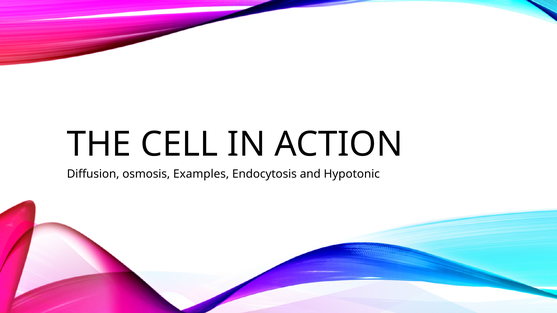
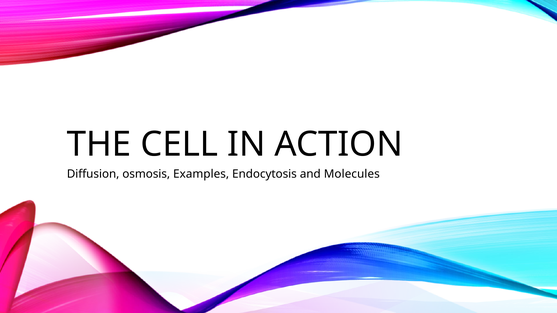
Hypotonic: Hypotonic -> Molecules (352, 174)
